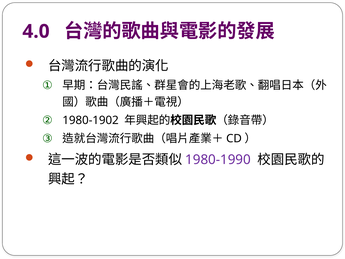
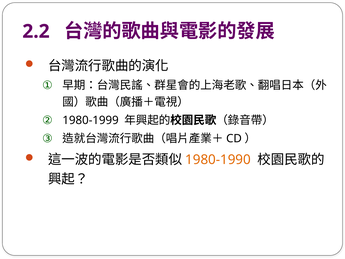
4.0: 4.0 -> 2.2 (36, 31)
1980-1902: 1980-1902 -> 1980-1999 (91, 120)
1980-1990 colour: purple -> orange (218, 160)
